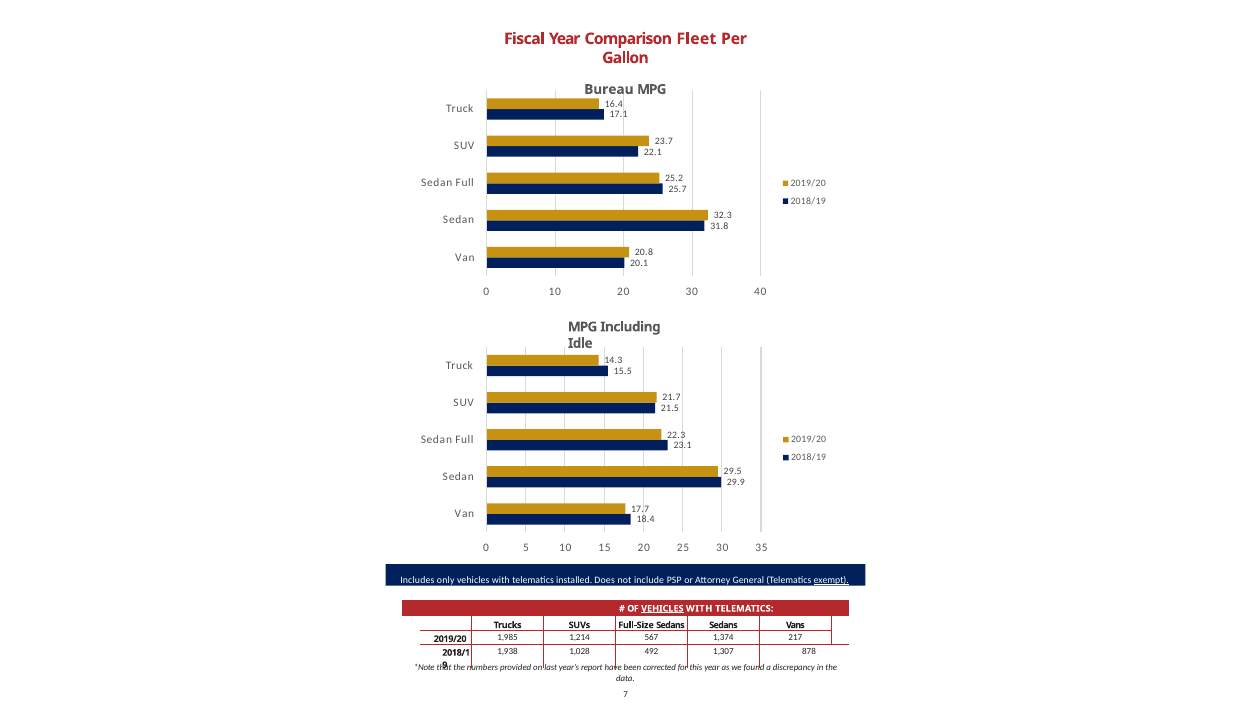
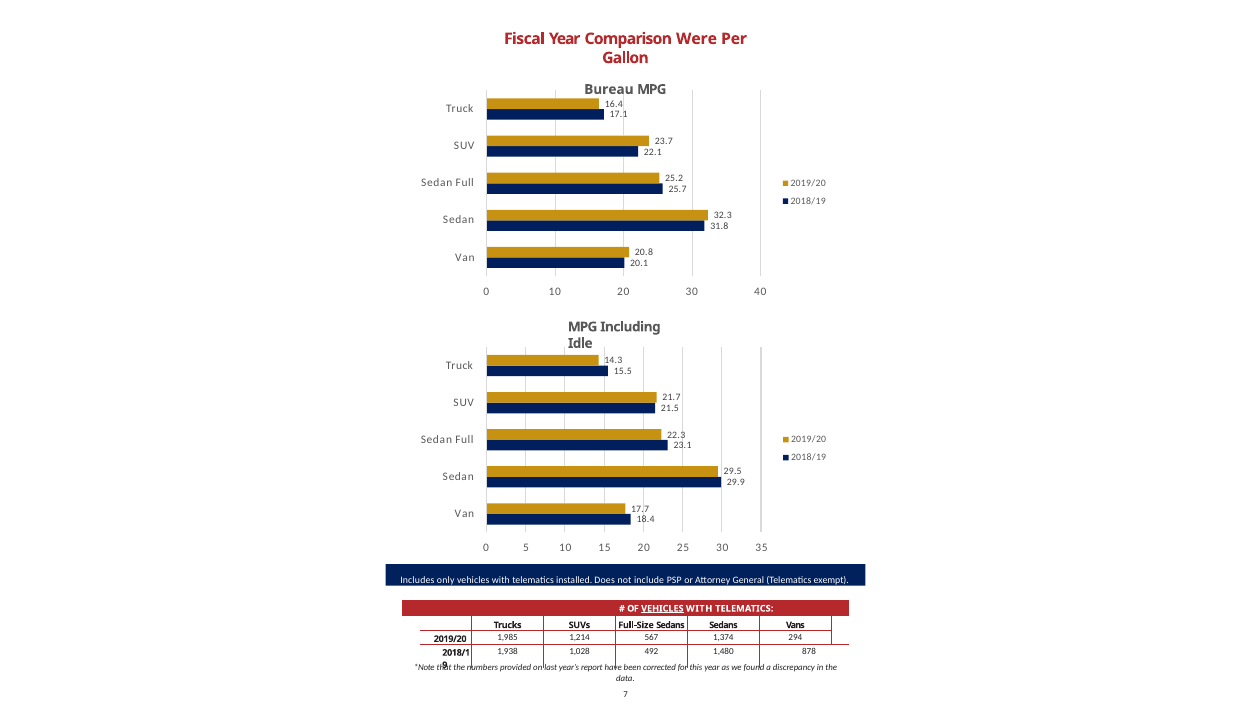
Fleet: Fleet -> Were (697, 39)
exempt underline: present -> none (831, 580)
217: 217 -> 294 (795, 638)
1,307: 1,307 -> 1,480 (723, 651)
